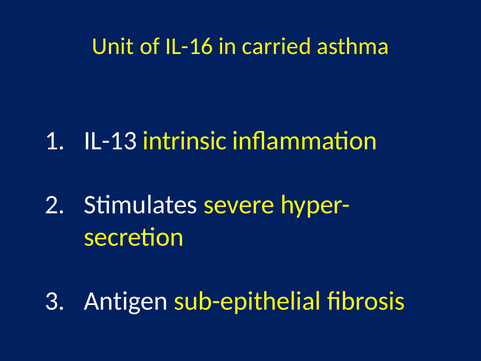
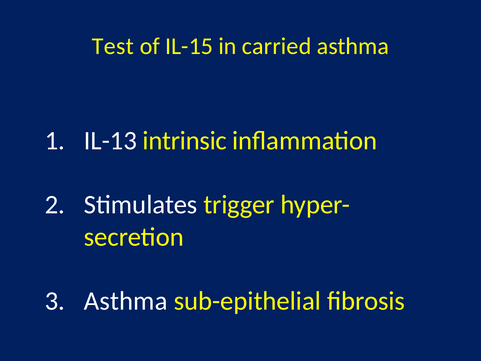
Unit: Unit -> Test (113, 46)
IL-16: IL-16 -> IL-15 (189, 46)
severe: severe -> trigger (239, 205)
Antigen: Antigen -> Asthma (126, 301)
